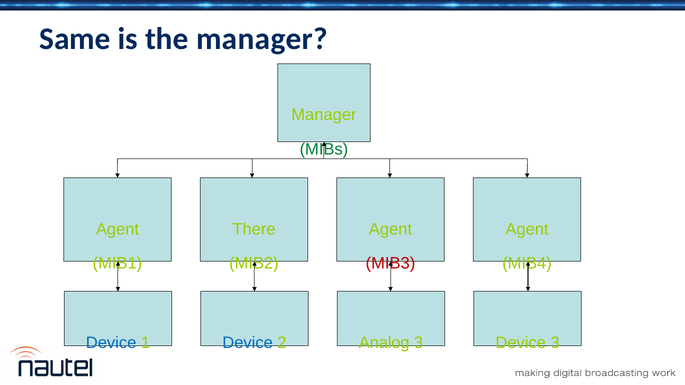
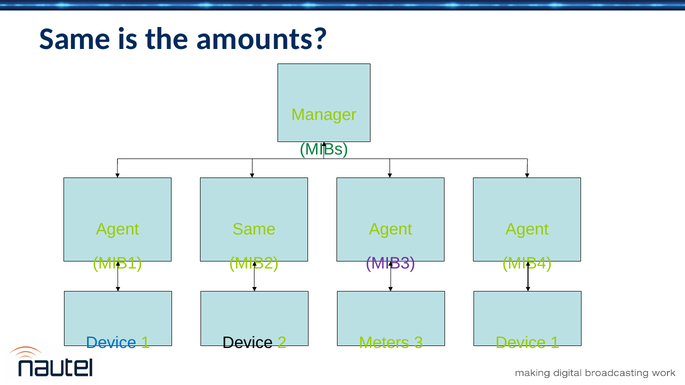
the manager: manager -> amounts (262, 39)
There: There -> Same (254, 229)
MIB3 colour: red -> purple (391, 263)
Device colour: blue -> black (248, 343)
Analog: Analog -> Meters (384, 343)
2 Device 3: 3 -> 1 (555, 343)
